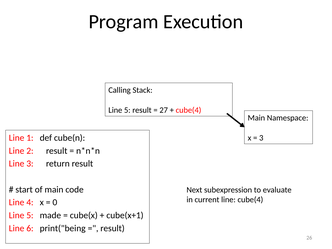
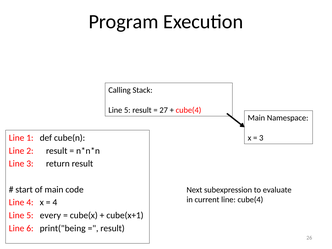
0: 0 -> 4 (55, 202)
made: made -> every (50, 215)
